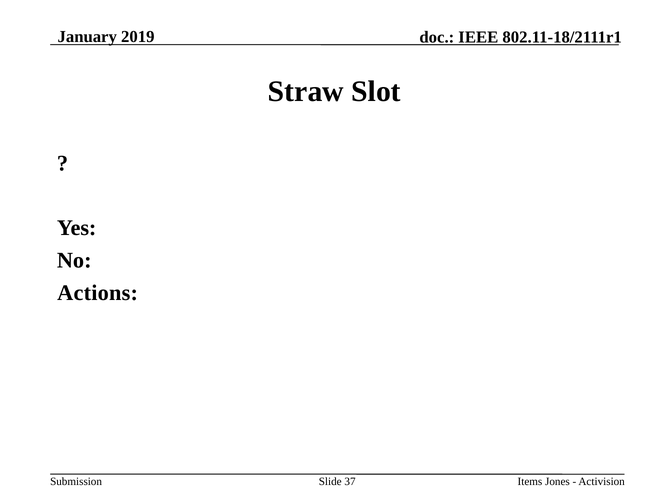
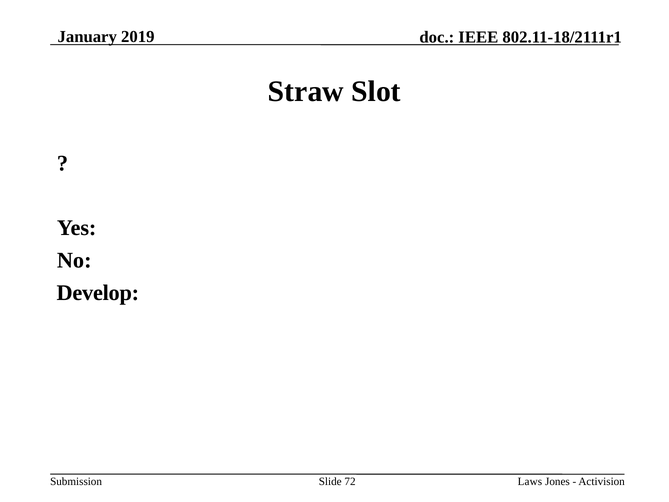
Actions: Actions -> Develop (98, 293)
37: 37 -> 72 (350, 481)
Items: Items -> Laws (530, 481)
